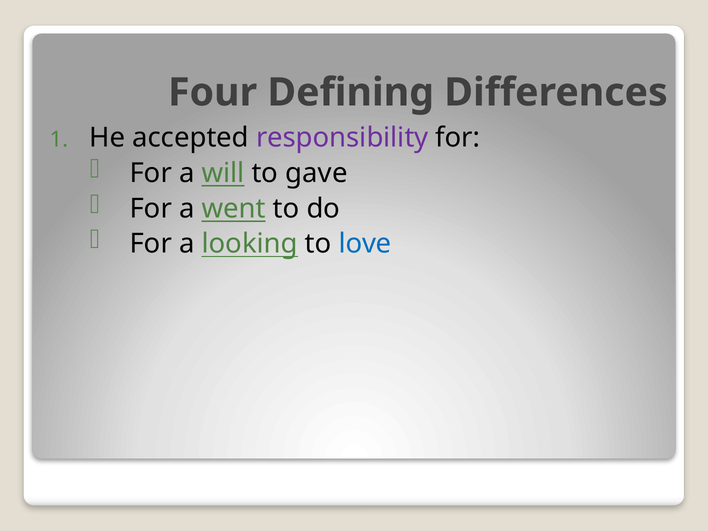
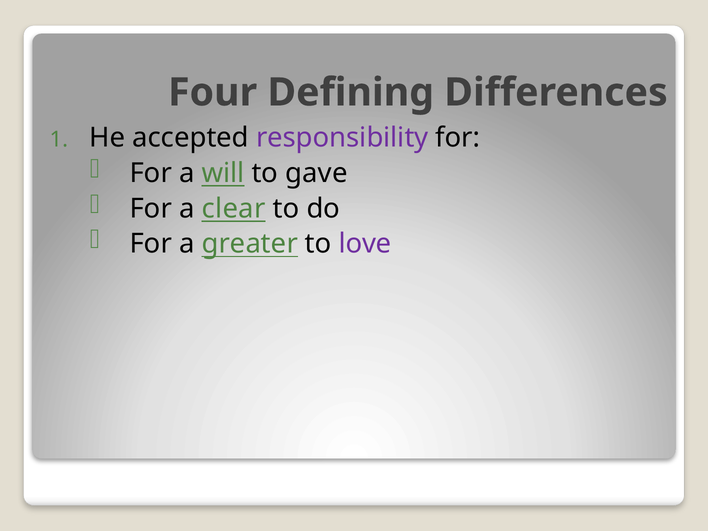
went: went -> clear (234, 208)
looking: looking -> greater (250, 244)
love colour: blue -> purple (365, 244)
